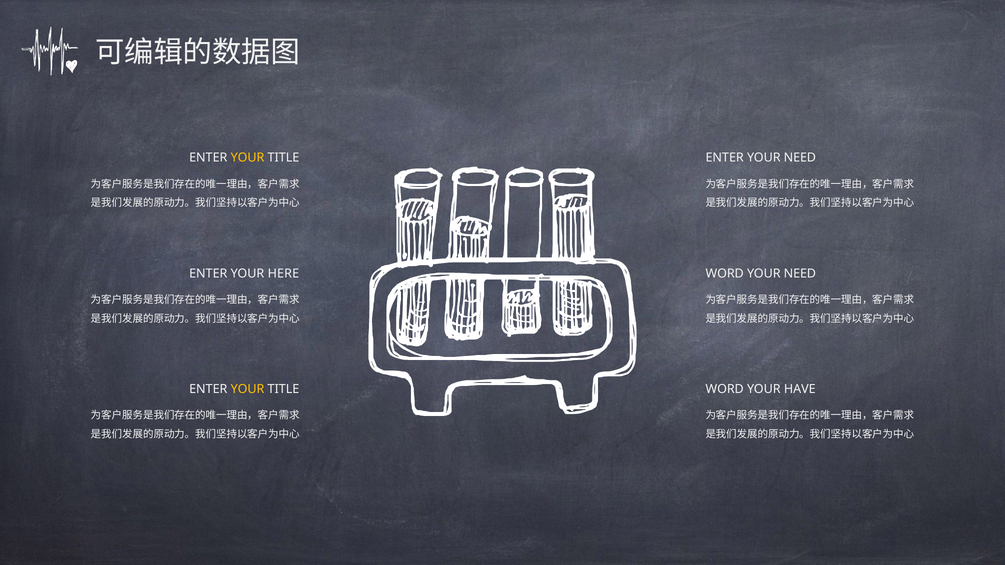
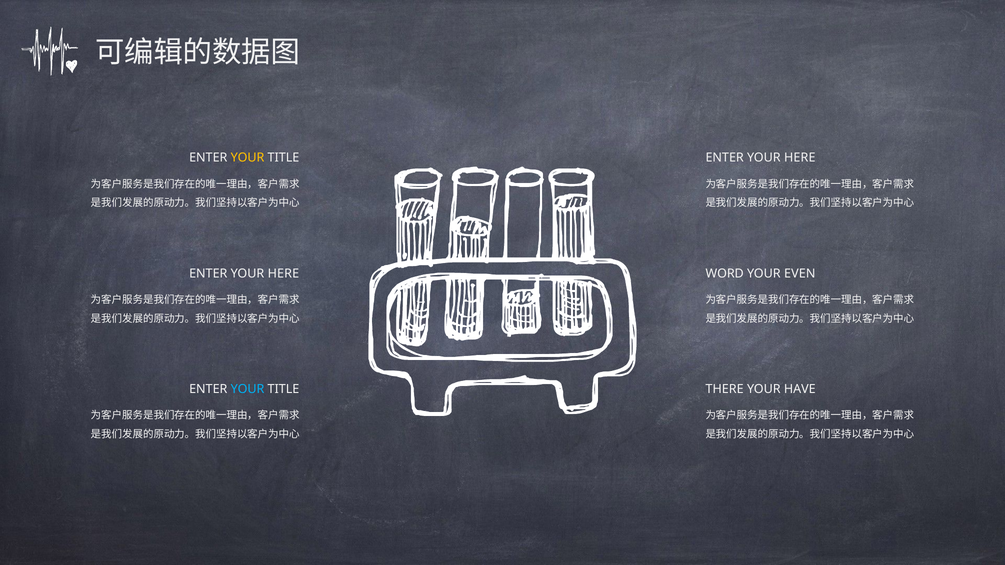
NEED: NEED -> HERE (800, 158)
NEED: NEED -> EVEN (800, 274)
YOUR colour: yellow -> light blue (248, 389)
WORD: WORD -> THERE (725, 389)
